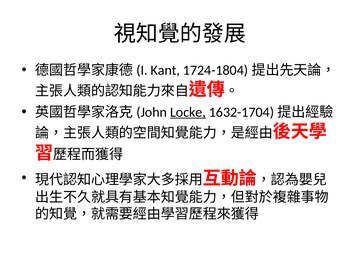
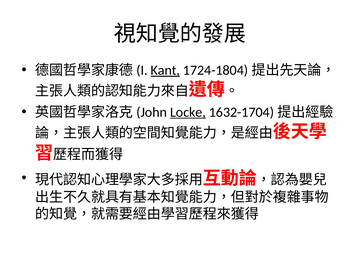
Kant underline: none -> present (165, 70)
